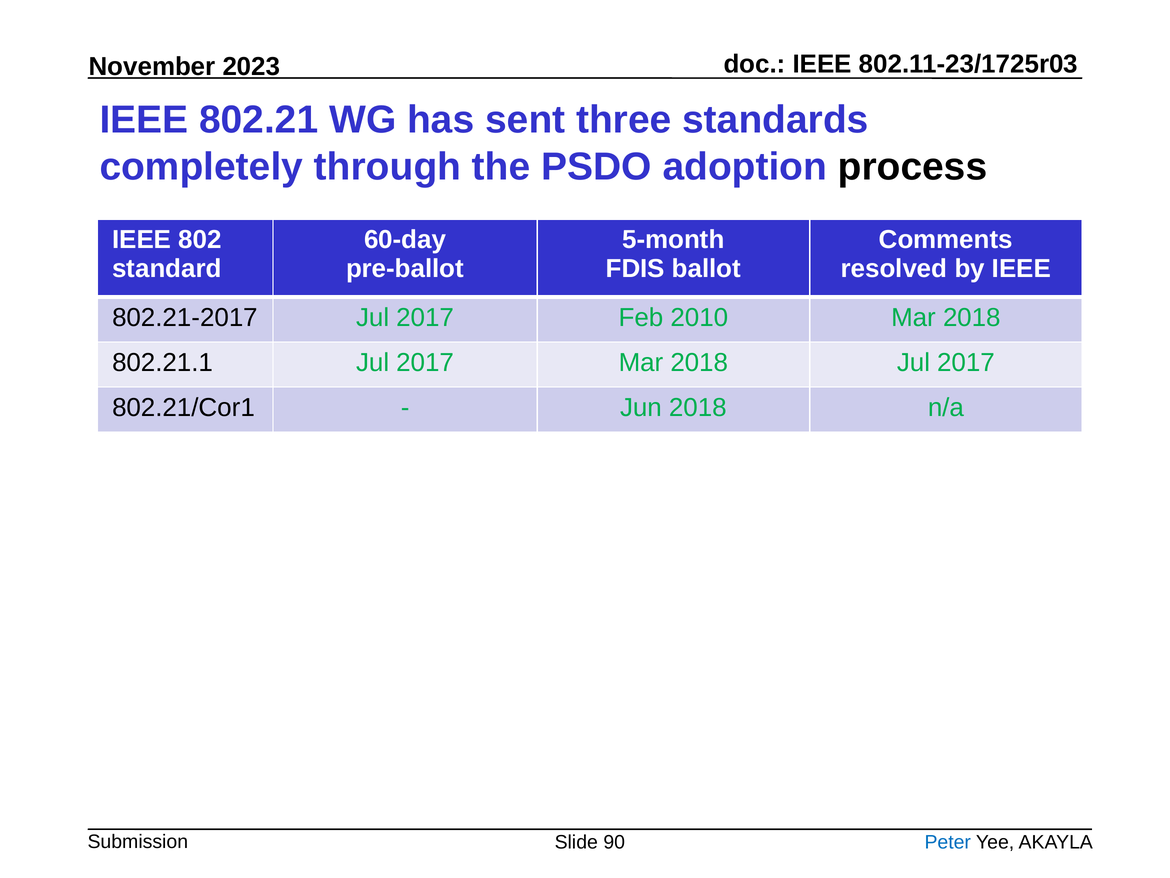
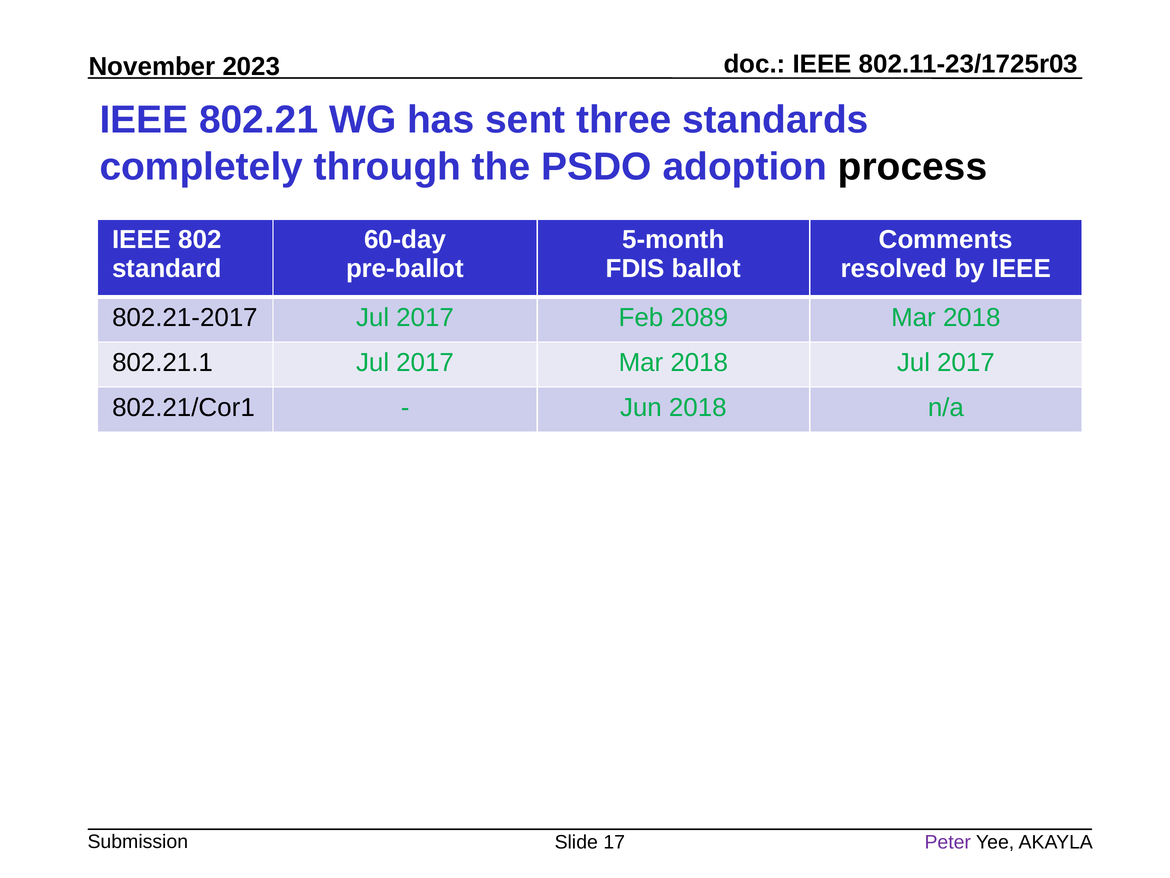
2010: 2010 -> 2089 (699, 318)
90: 90 -> 17 (614, 842)
Peter colour: blue -> purple (948, 842)
